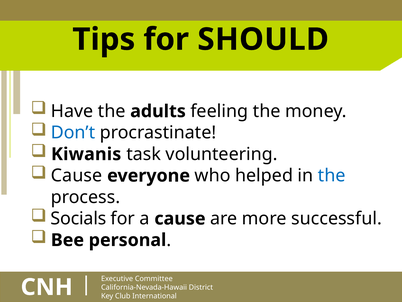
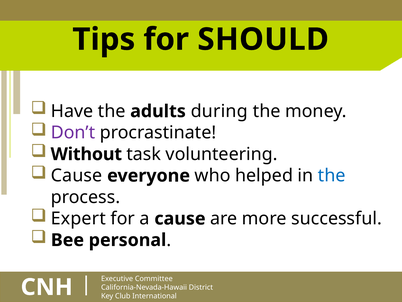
feeling: feeling -> during (219, 111)
Don’t colour: blue -> purple (73, 133)
Kiwanis: Kiwanis -> Without (86, 154)
Socials: Socials -> Expert (78, 218)
